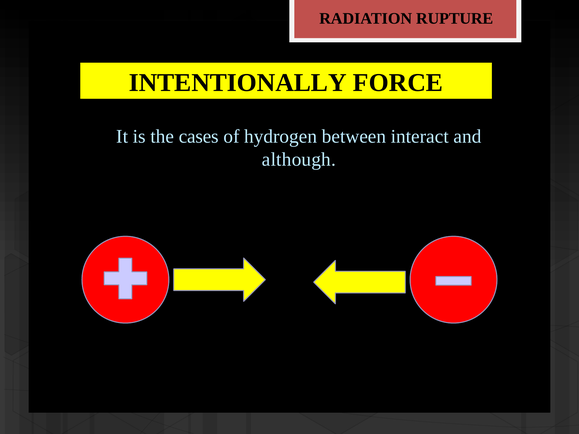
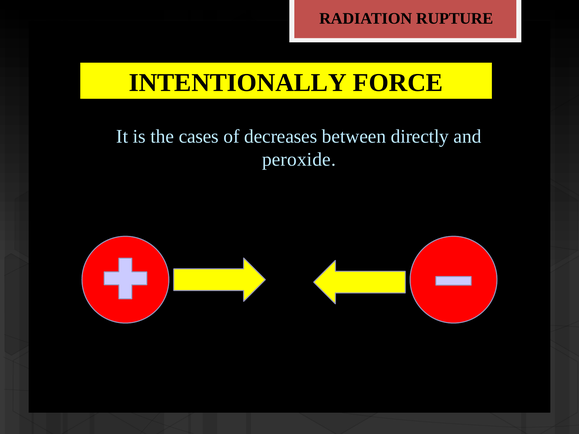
hydrogen: hydrogen -> decreases (281, 136)
interact: interact -> directly (420, 136)
although: although -> peroxide (299, 160)
